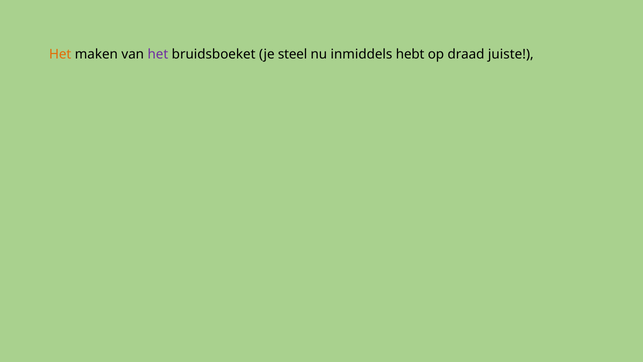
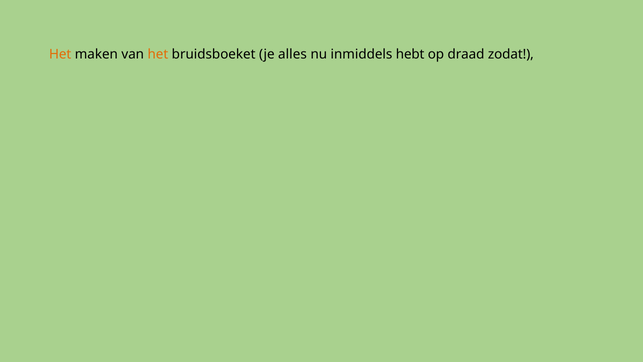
het colour: purple -> orange (158, 54)
steel: steel -> alles (292, 54)
juiste: juiste -> zodat (511, 54)
